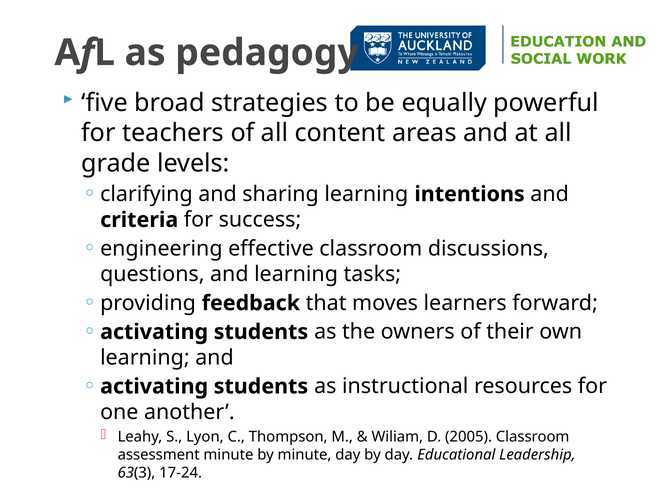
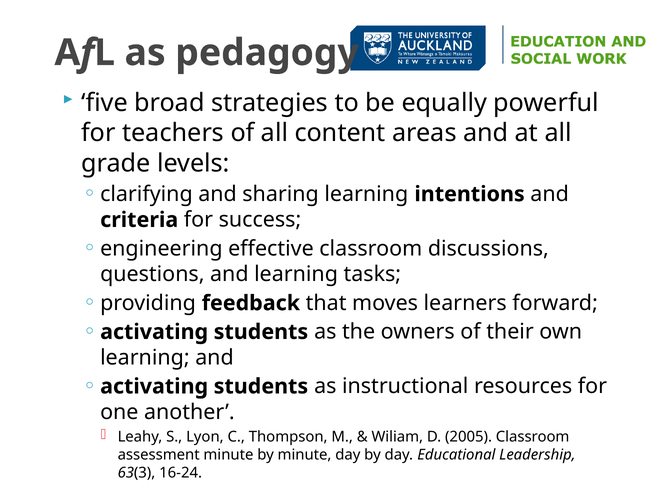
17-24: 17-24 -> 16-24 (181, 473)
